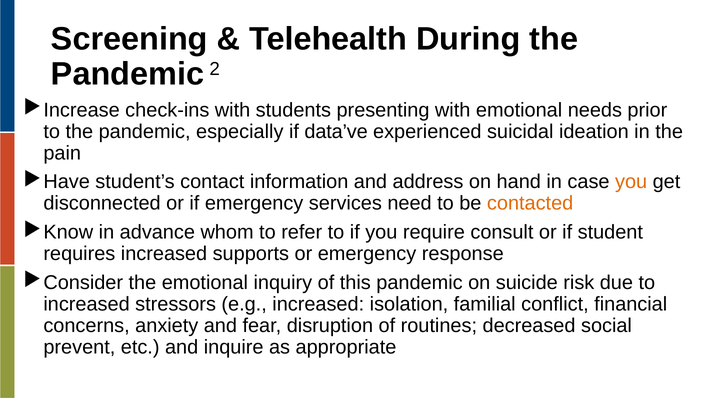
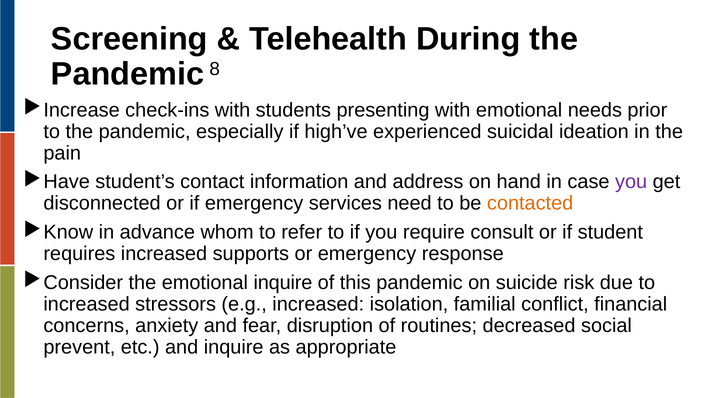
2: 2 -> 8 (215, 69)
data’ve: data’ve -> high’ve (336, 132)
you colour: orange -> purple (631, 182)
emotional inquiry: inquiry -> inquire (283, 283)
